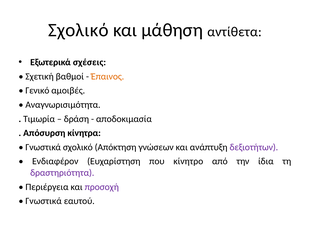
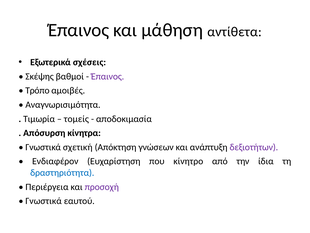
Σχολικό: Σχολικό -> Έπαινος (79, 30)
Σχετική: Σχετική -> Σκέψης (40, 76)
Έπαινος colour: orange -> purple (108, 76)
Γενικό: Γενικό -> Τρόπο (37, 90)
δράση: δράση -> τομείς (76, 119)
Γνωστικά σχολικό: σχολικό -> σχετική (78, 147)
δραστηριότητα colour: purple -> blue (62, 172)
